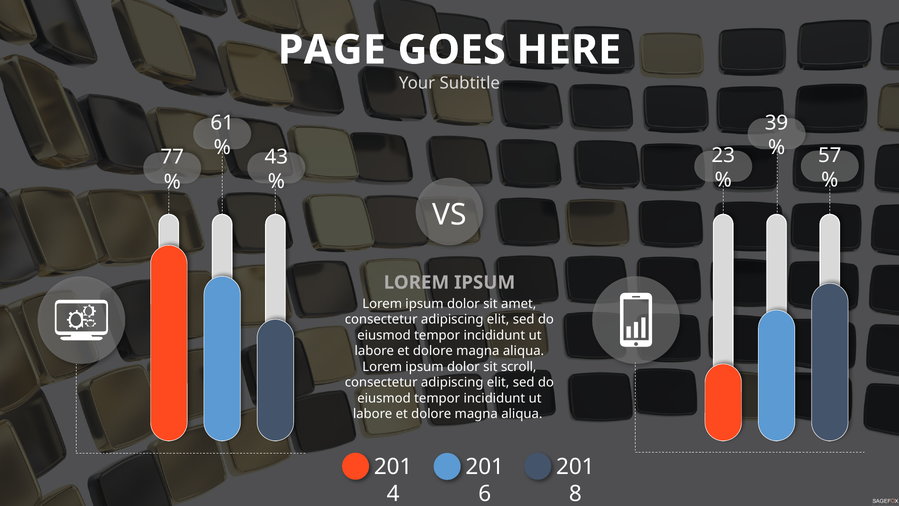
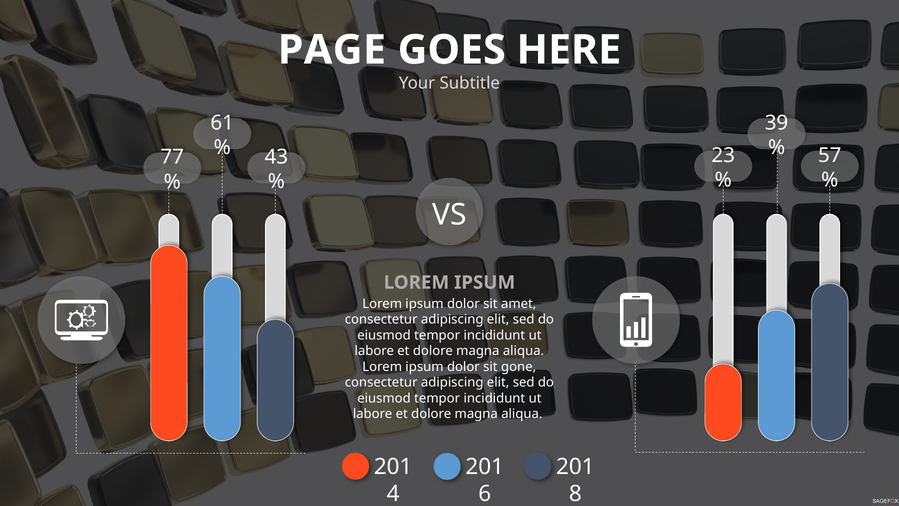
scroll: scroll -> gone (519, 367)
